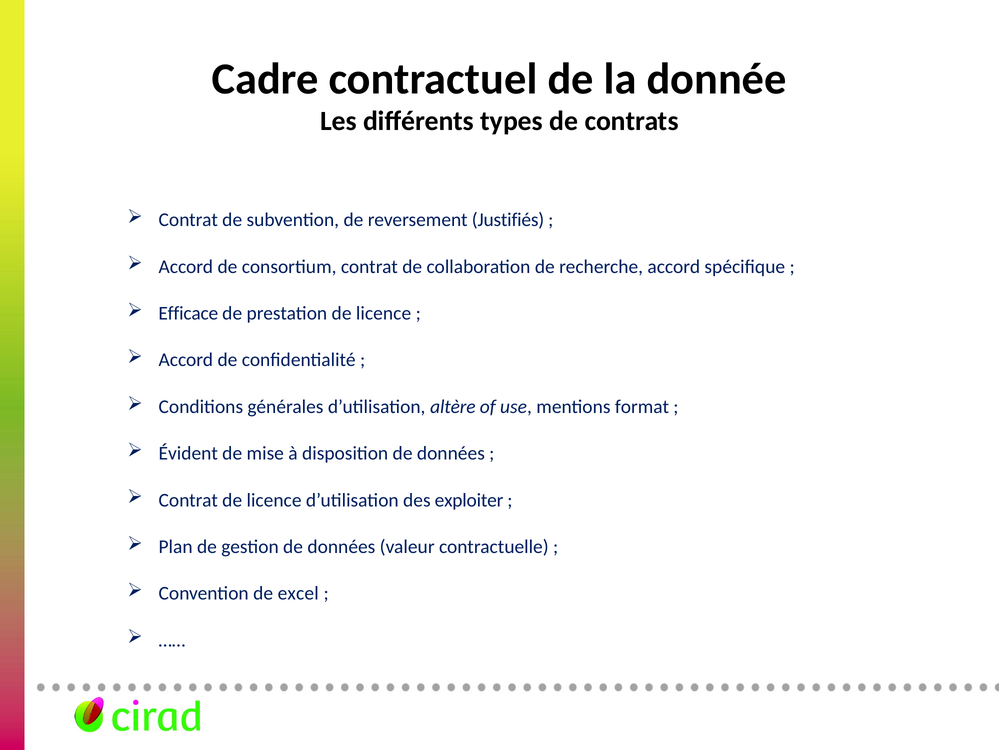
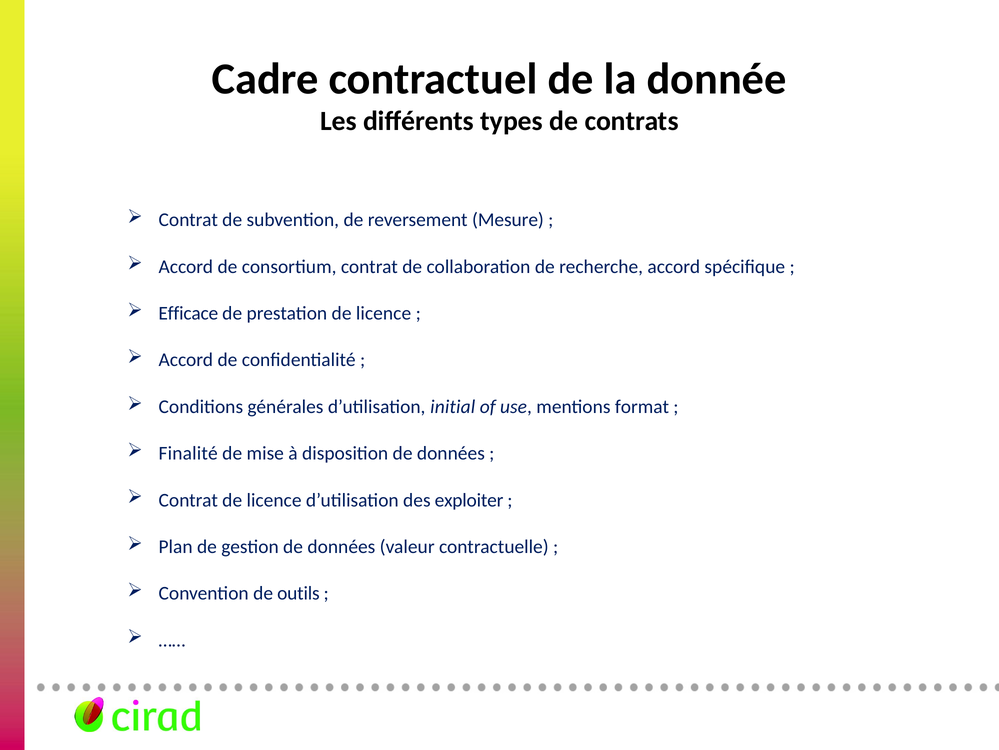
Justifiés: Justifiés -> Mesure (508, 220)
altère: altère -> initial (453, 406)
Évident: Évident -> Finalité (188, 453)
excel: excel -> outils (298, 593)
